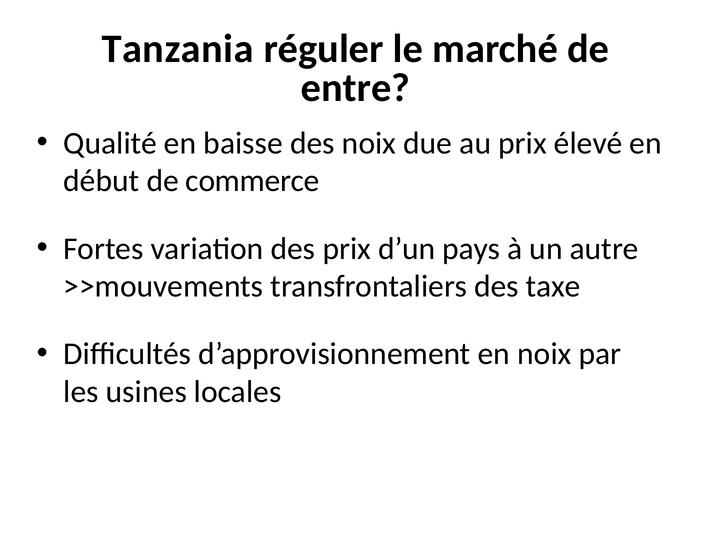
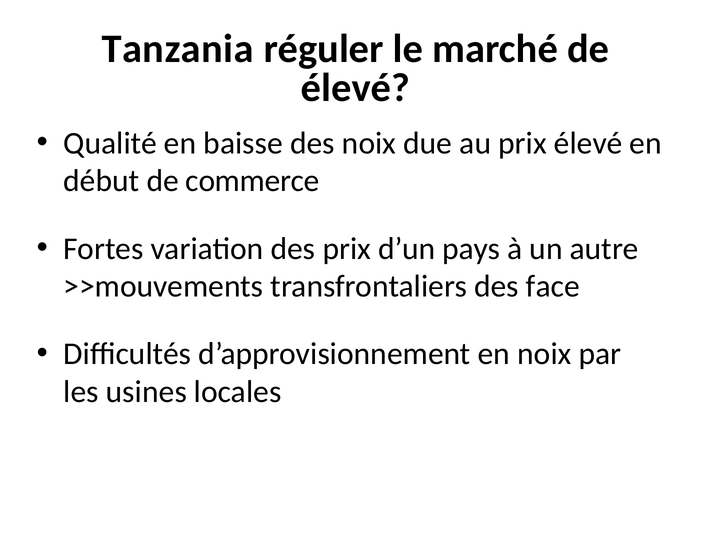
entre: entre -> élevé (355, 88)
taxe: taxe -> face (553, 287)
